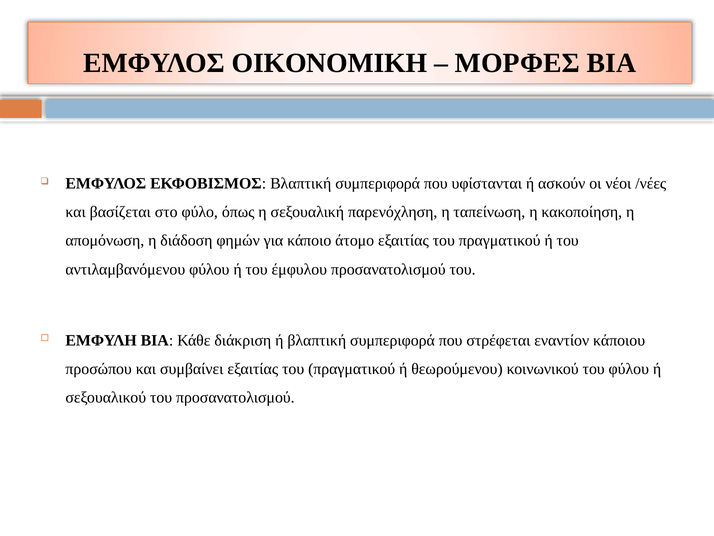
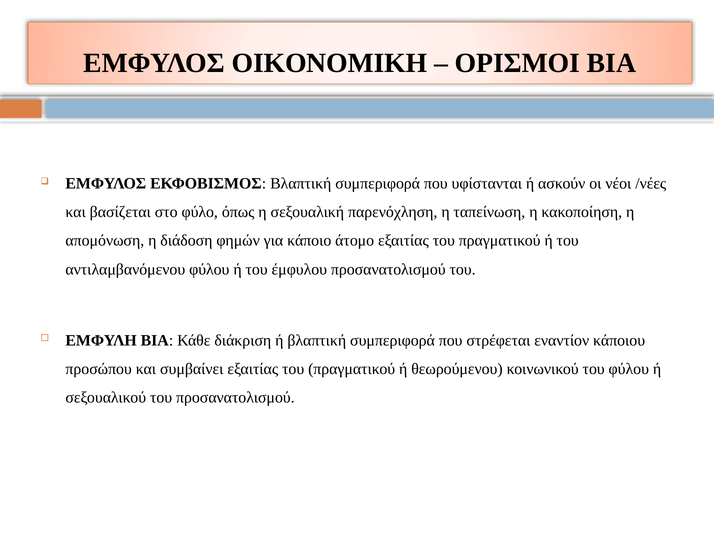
ΜΟΡΦΕΣ: ΜΟΡΦΕΣ -> ΟΡΙΣΜΟΙ (518, 63)
